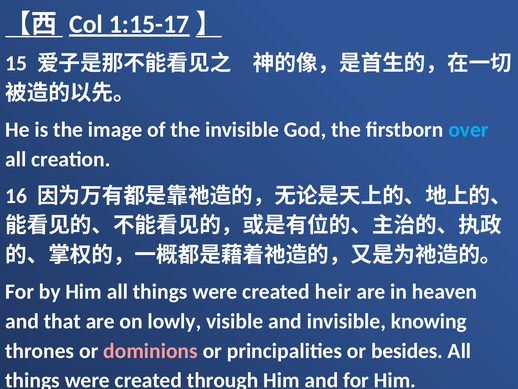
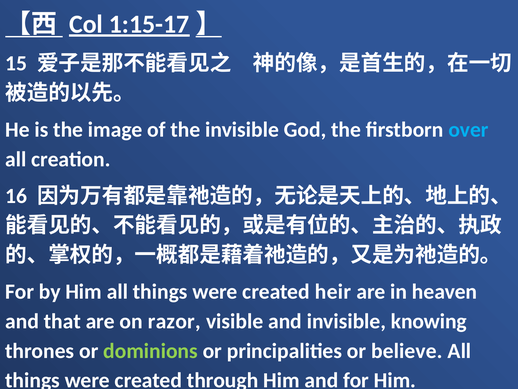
lowly: lowly -> razor (174, 321)
dominions colour: pink -> light green (151, 350)
besides: besides -> believe (407, 350)
